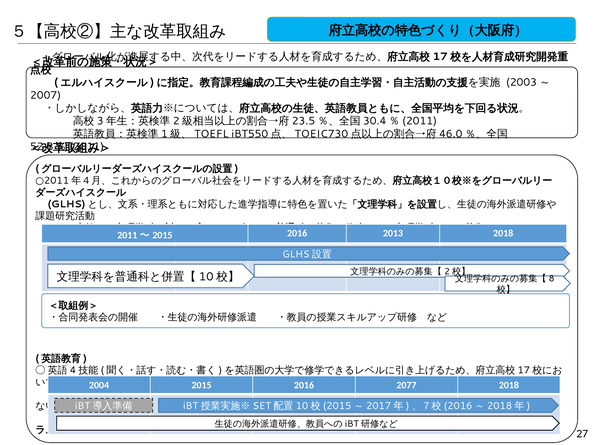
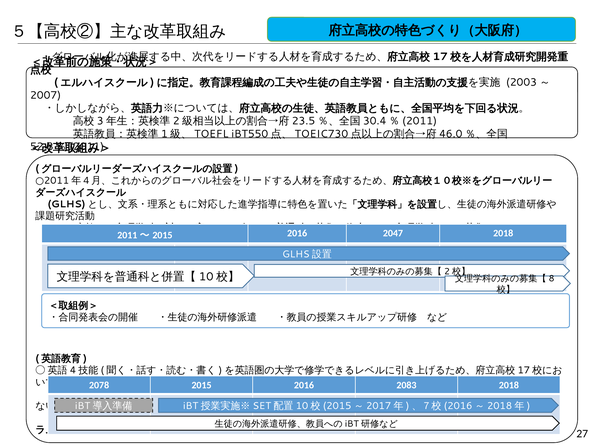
2013: 2013 -> 2047 (393, 234)
2004: 2004 -> 2078 (99, 386)
2077: 2077 -> 2083 (406, 386)
